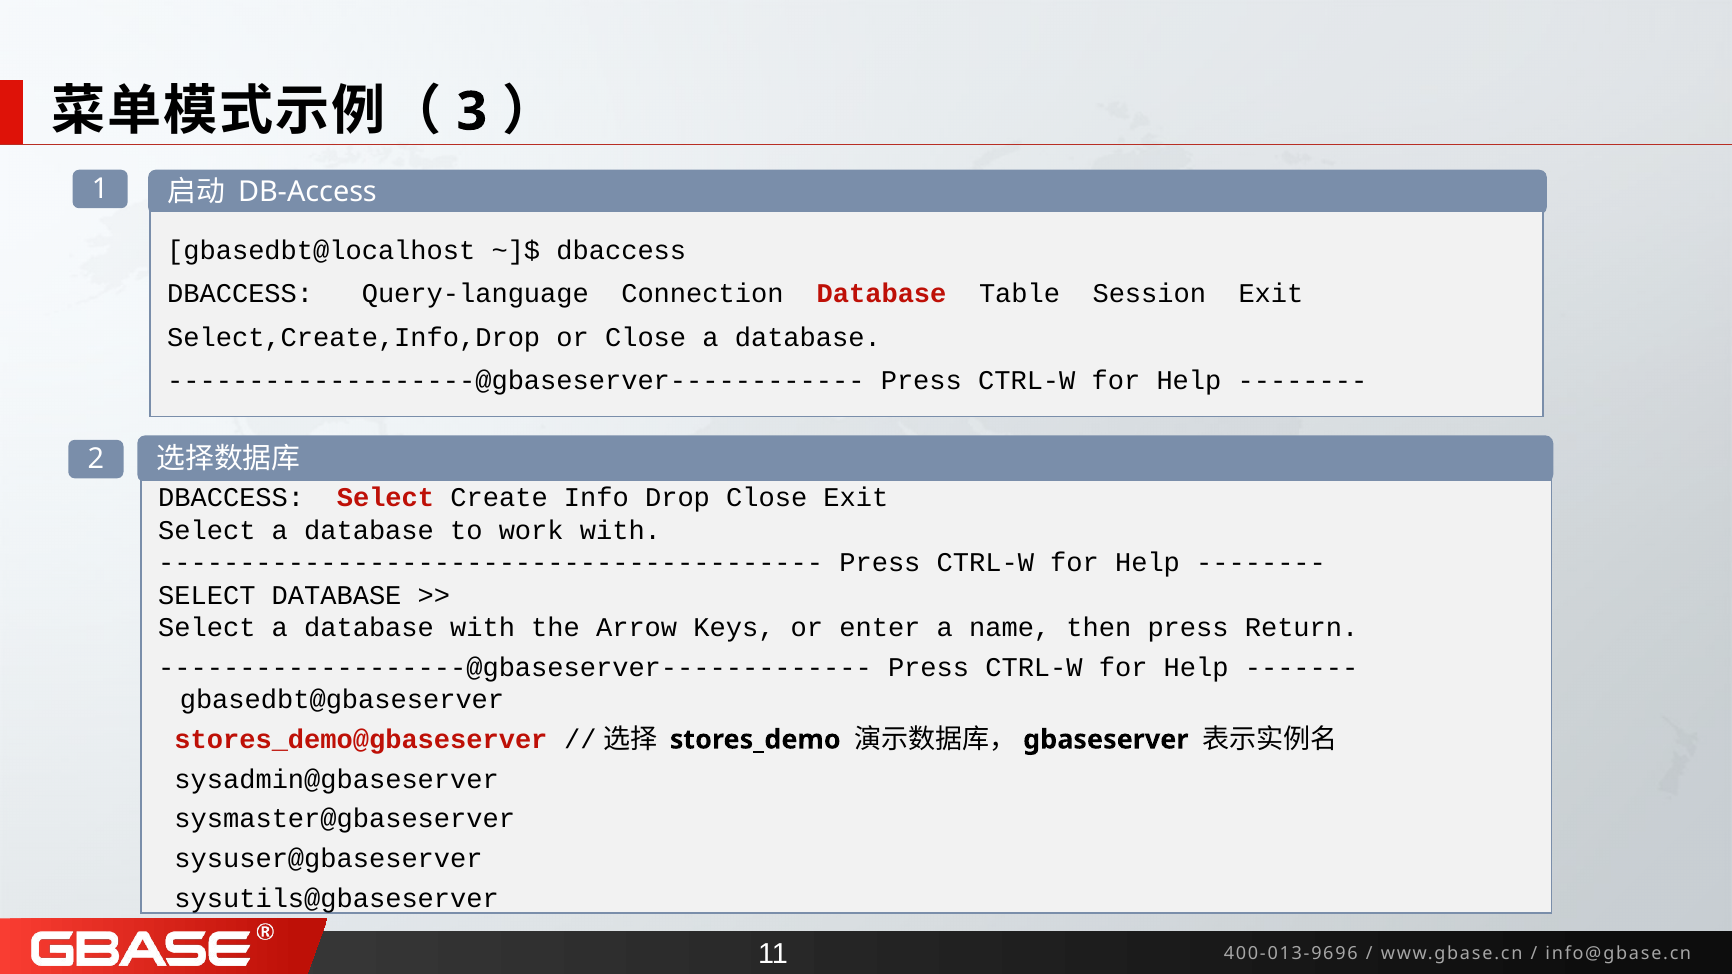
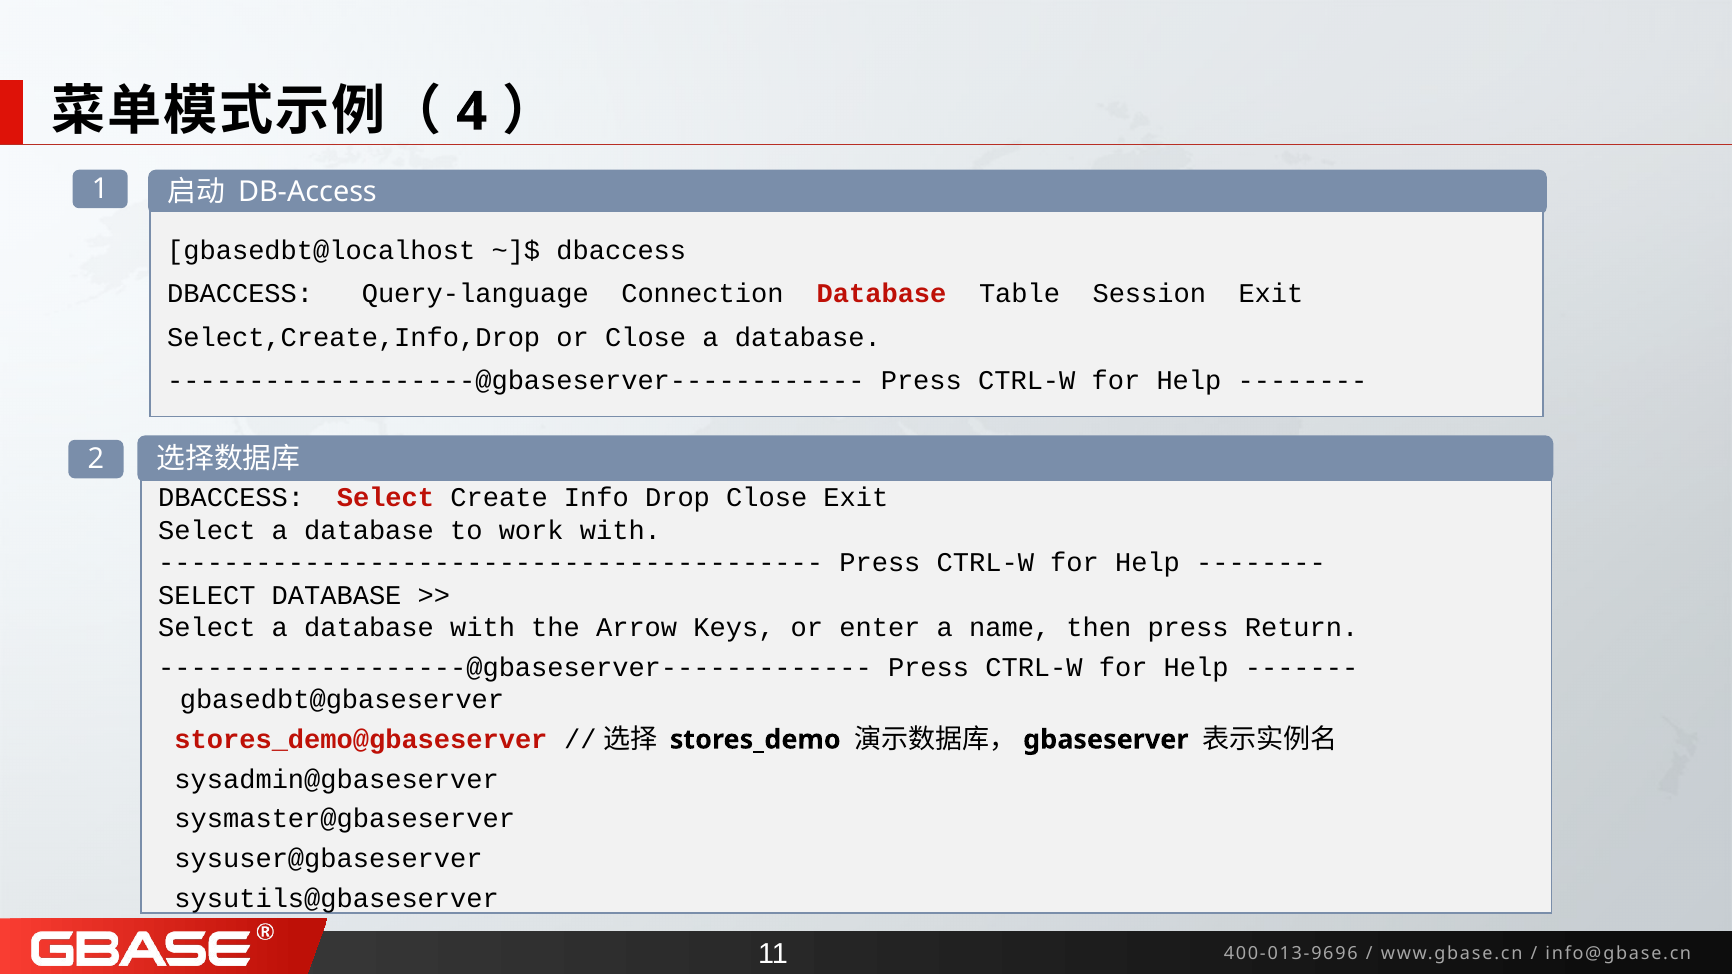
3: 3 -> 4 (472, 112)
